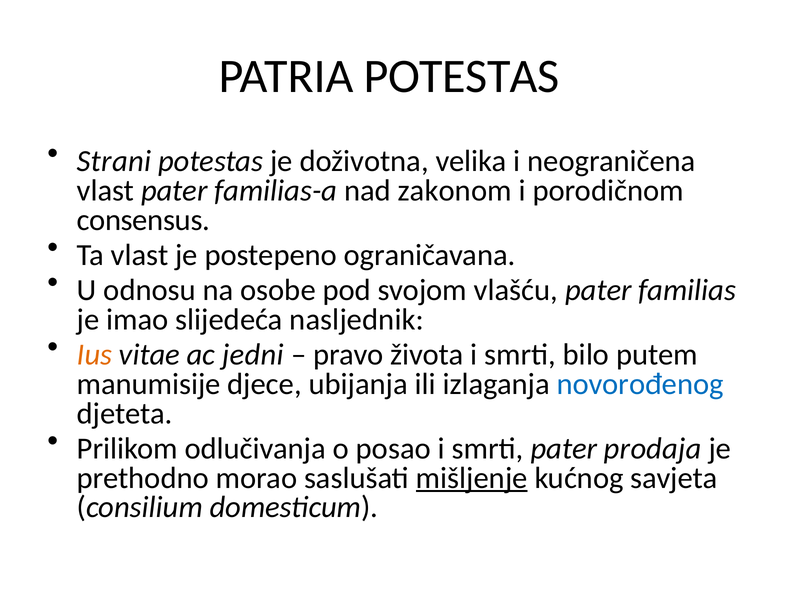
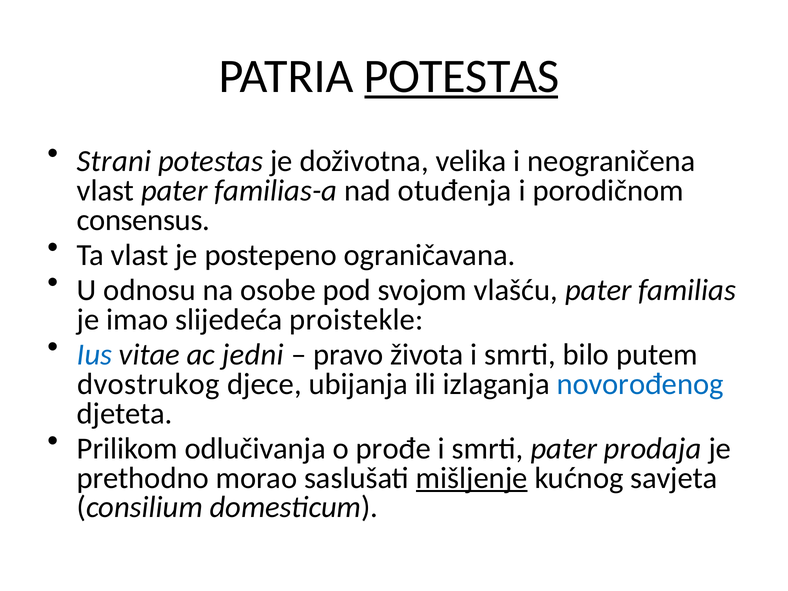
POTESTAS underline: none -> present (462, 76)
zakonom: zakonom -> otuđenja (455, 191)
nasljednik: nasljednik -> proistekle (357, 320)
Ius colour: orange -> blue (95, 355)
manumisije: manumisije -> dvostrukog (149, 384)
posao: posao -> prođe (393, 448)
